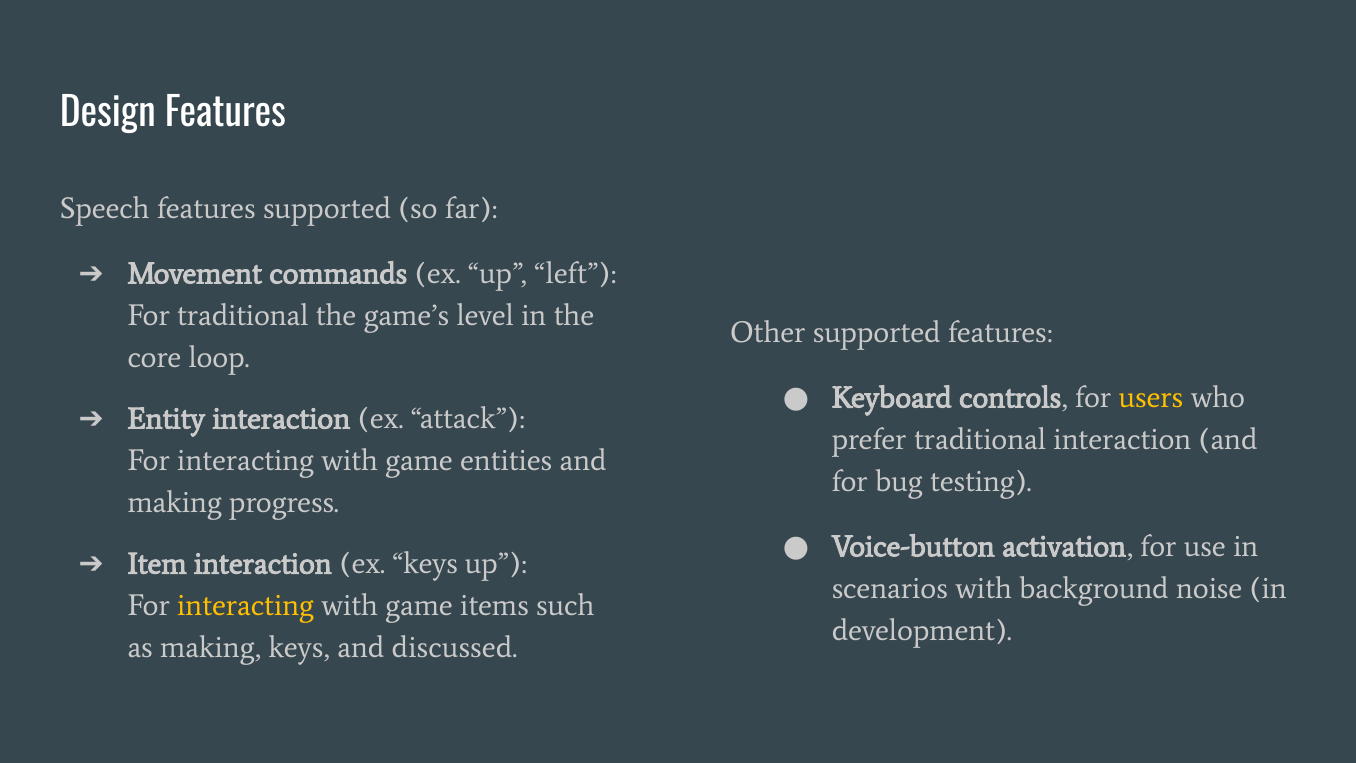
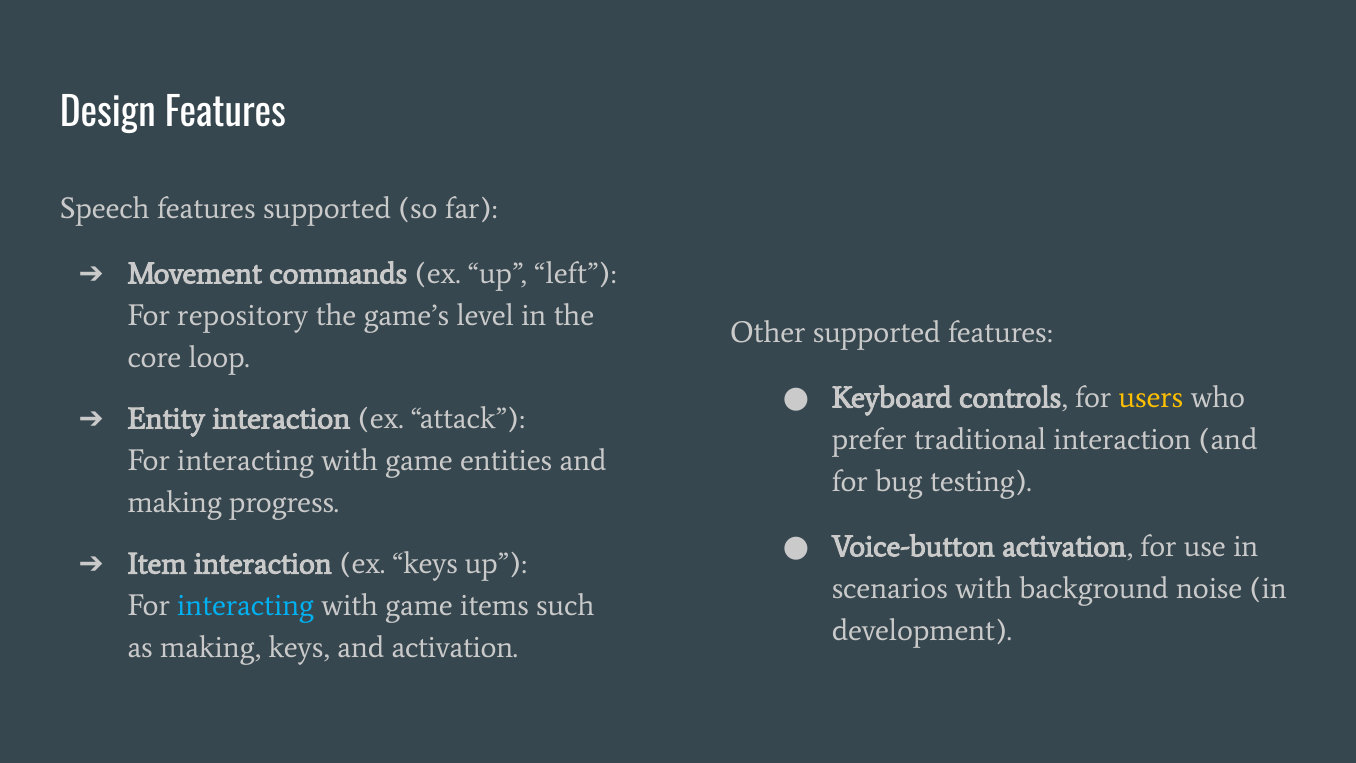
For traditional: traditional -> repository (243, 315)
interacting colour: yellow -> light blue (246, 605)
and discussed: discussed -> activation (455, 648)
